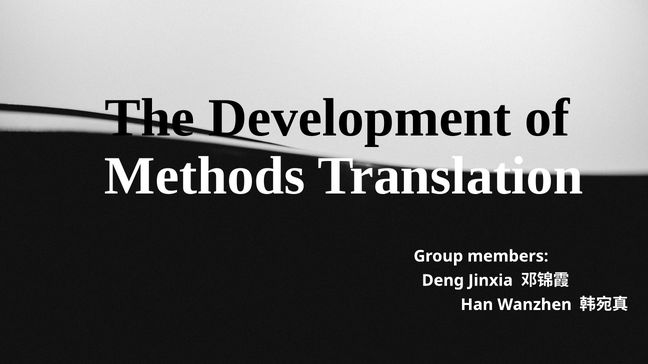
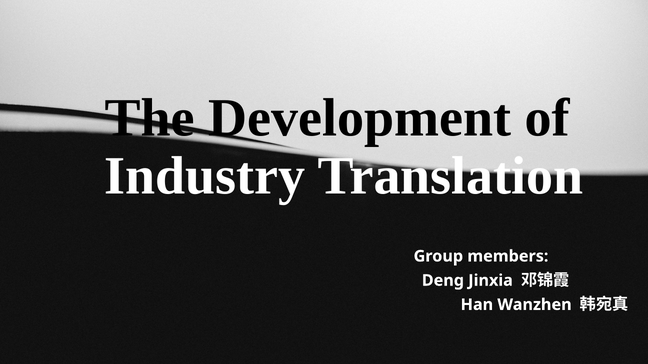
Methods: Methods -> Industry (205, 176)
